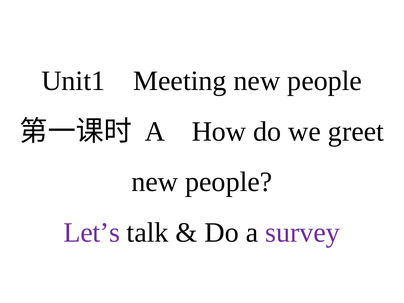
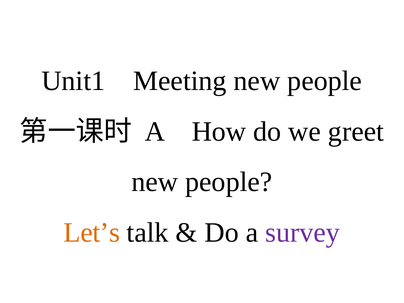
Let’s colour: purple -> orange (92, 232)
